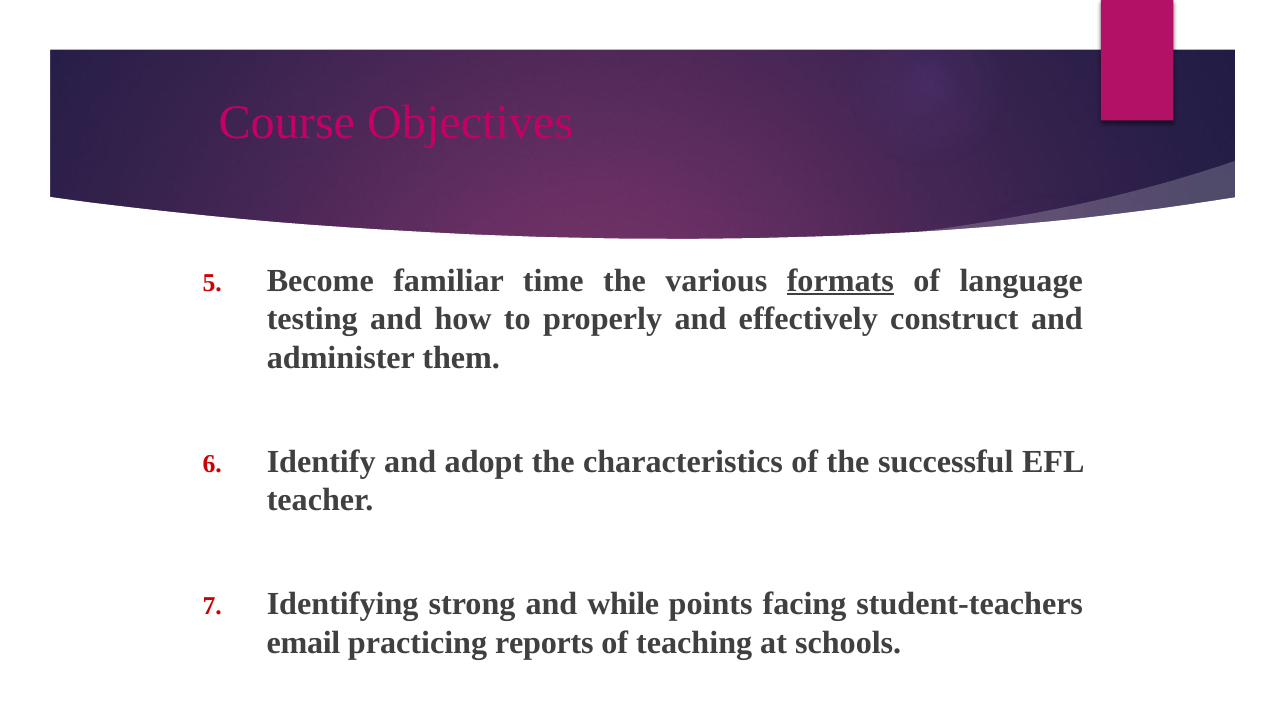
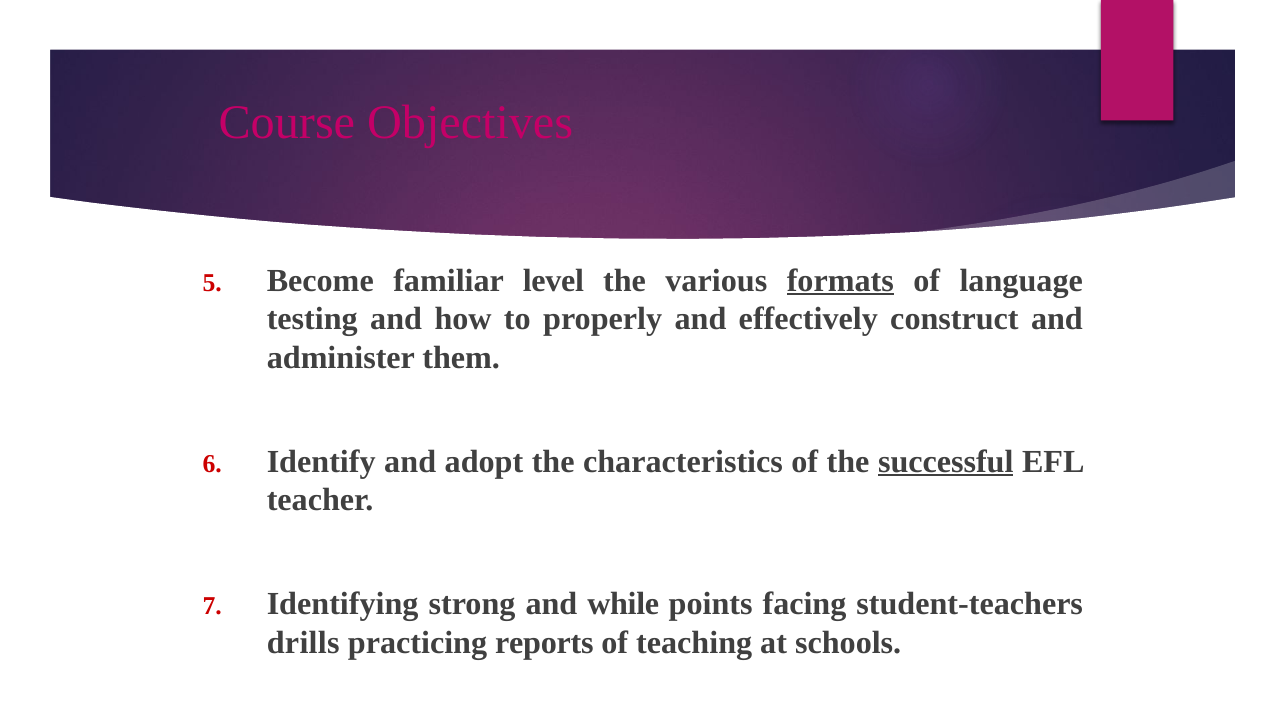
time: time -> level (553, 281)
successful underline: none -> present (946, 462)
email: email -> drills (303, 643)
